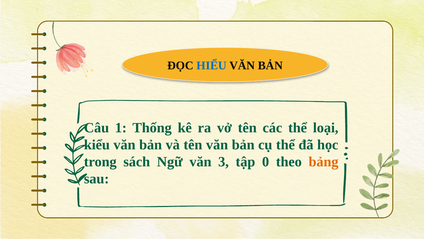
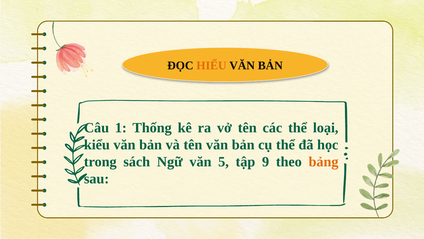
HIỂU colour: blue -> orange (211, 65)
3: 3 -> 5 (224, 162)
0: 0 -> 9 (266, 162)
